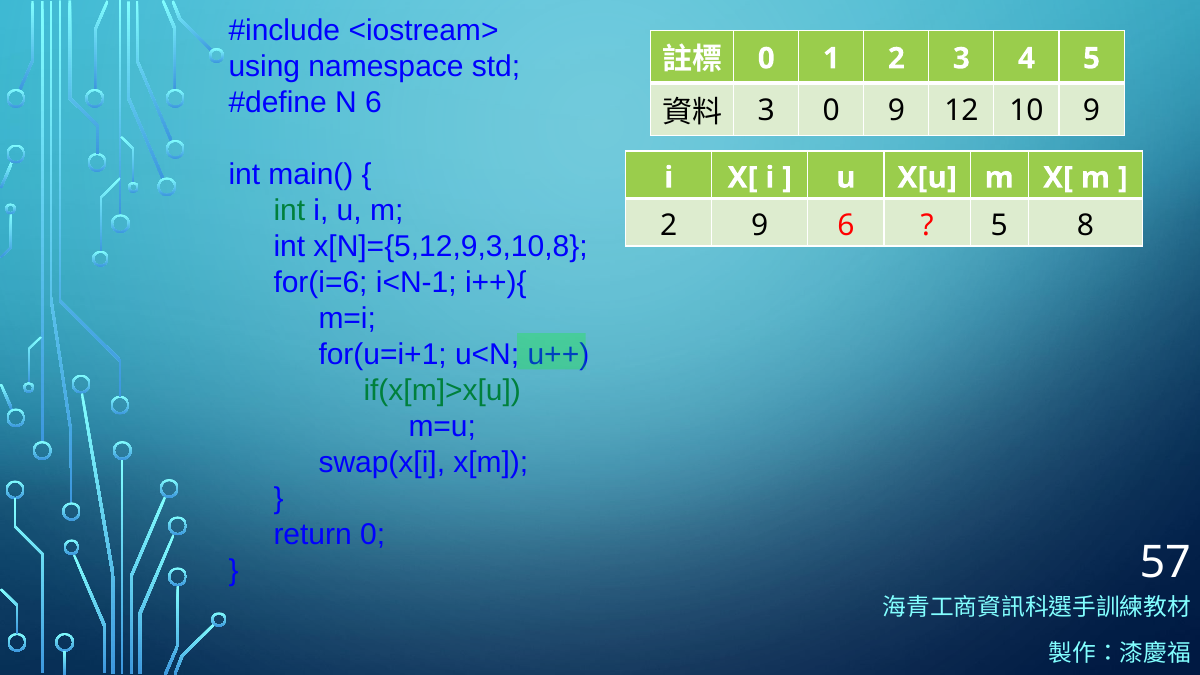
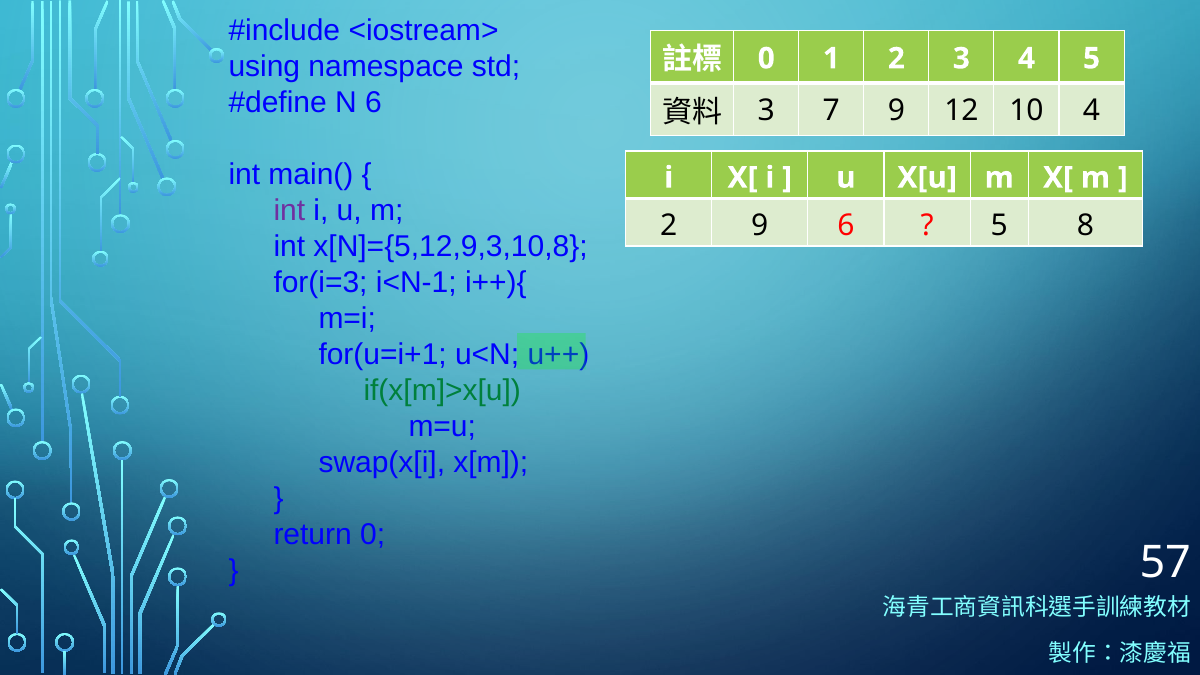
3 0: 0 -> 7 (831, 111)
10 9: 9 -> 4 (1092, 111)
int colour: green -> purple (289, 210)
for(i=6: for(i=6 -> for(i=3 (321, 282)
